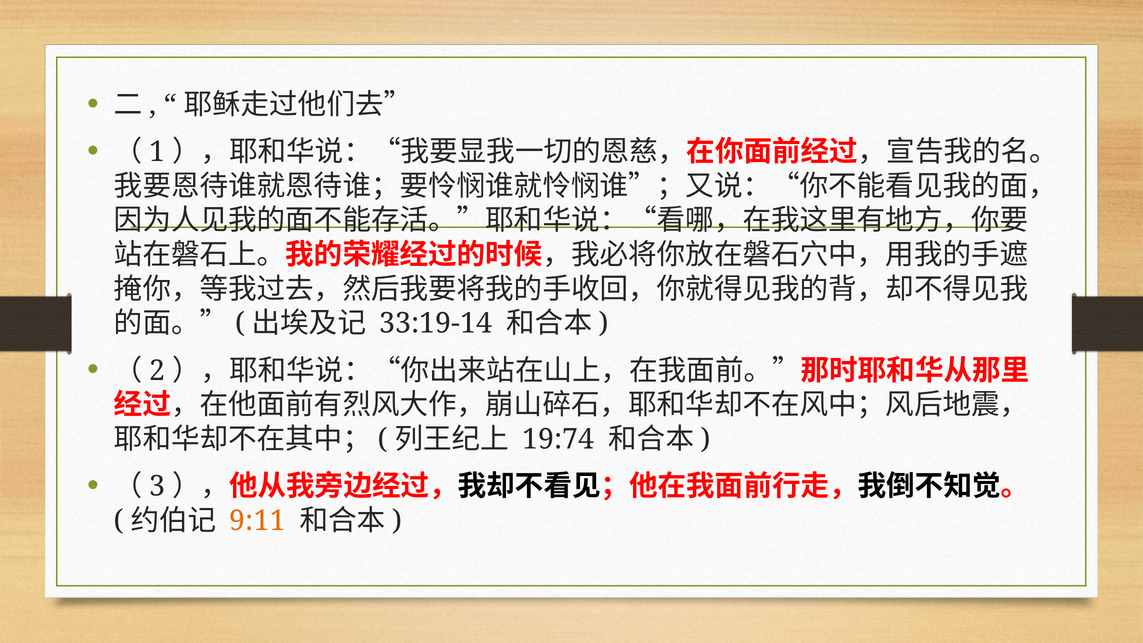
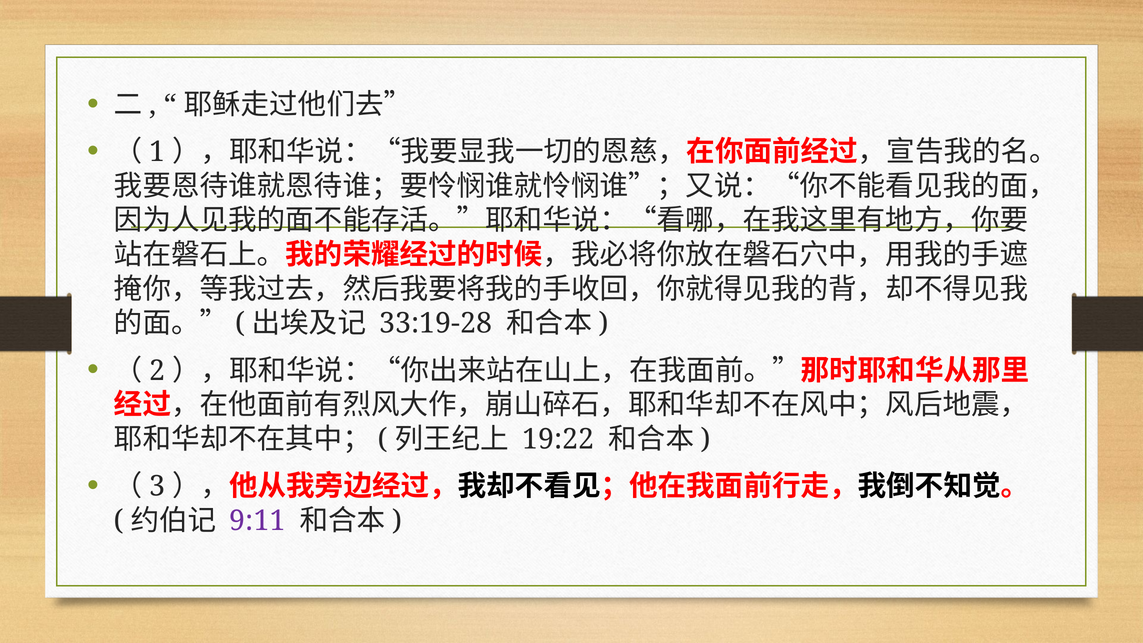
33:19-14: 33:19-14 -> 33:19-28 (436, 323)
19:74: 19:74 -> 19:22 (558, 439)
9:11 colour: orange -> purple (257, 521)
